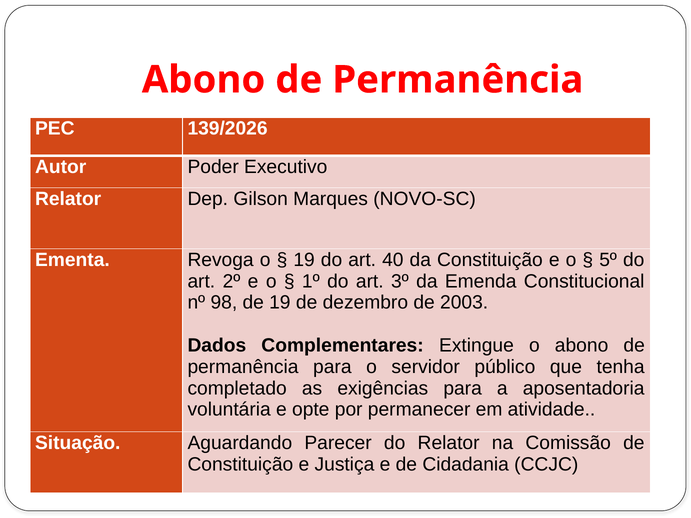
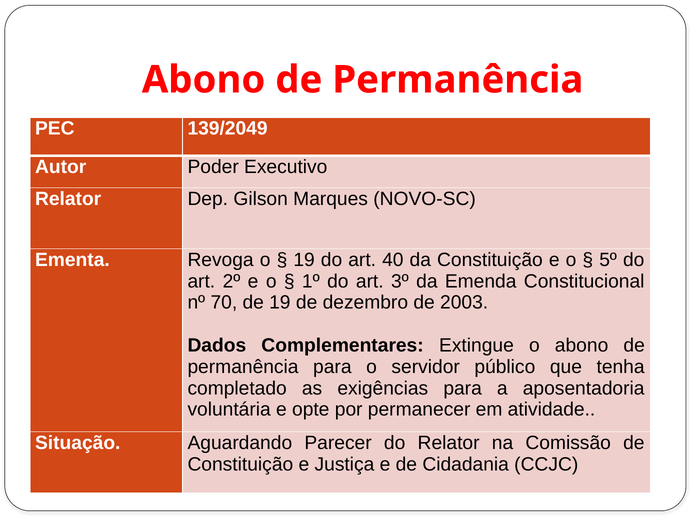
139/2026: 139/2026 -> 139/2049 (228, 129)
98: 98 -> 70 (224, 303)
